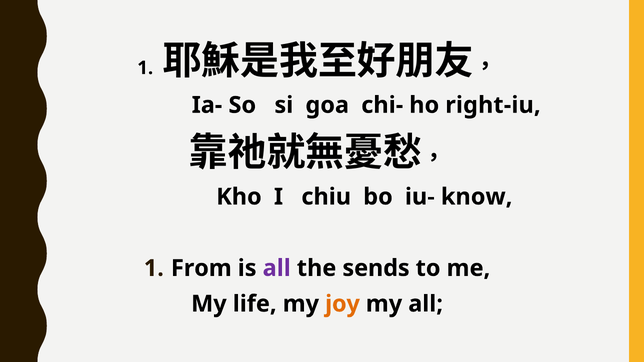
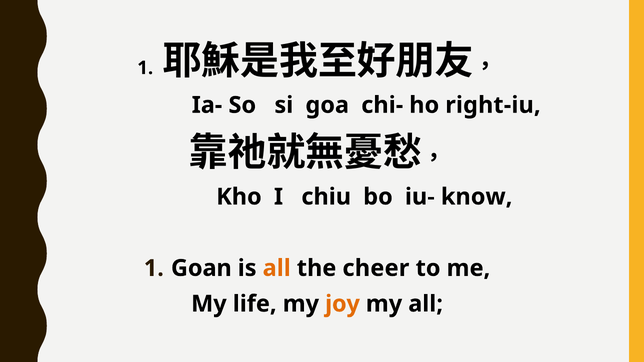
From: From -> Goan (201, 268)
all colour: purple -> orange (277, 268)
sends: sends -> cheer (376, 268)
